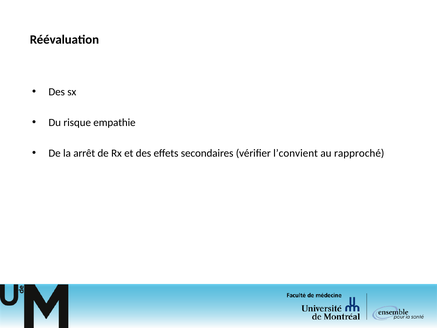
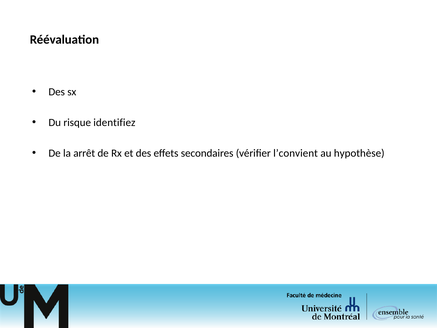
empathie: empathie -> identifiez (114, 122)
rapproché: rapproché -> hypothèse (359, 153)
